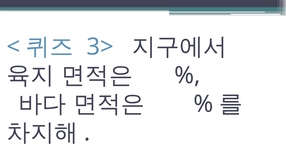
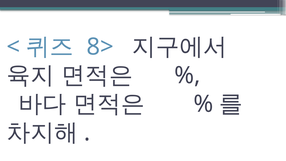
3>: 3> -> 8> (100, 47)
